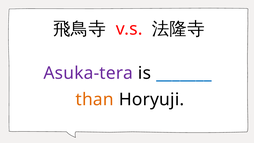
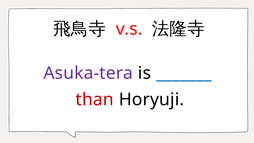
than colour: orange -> red (95, 100)
